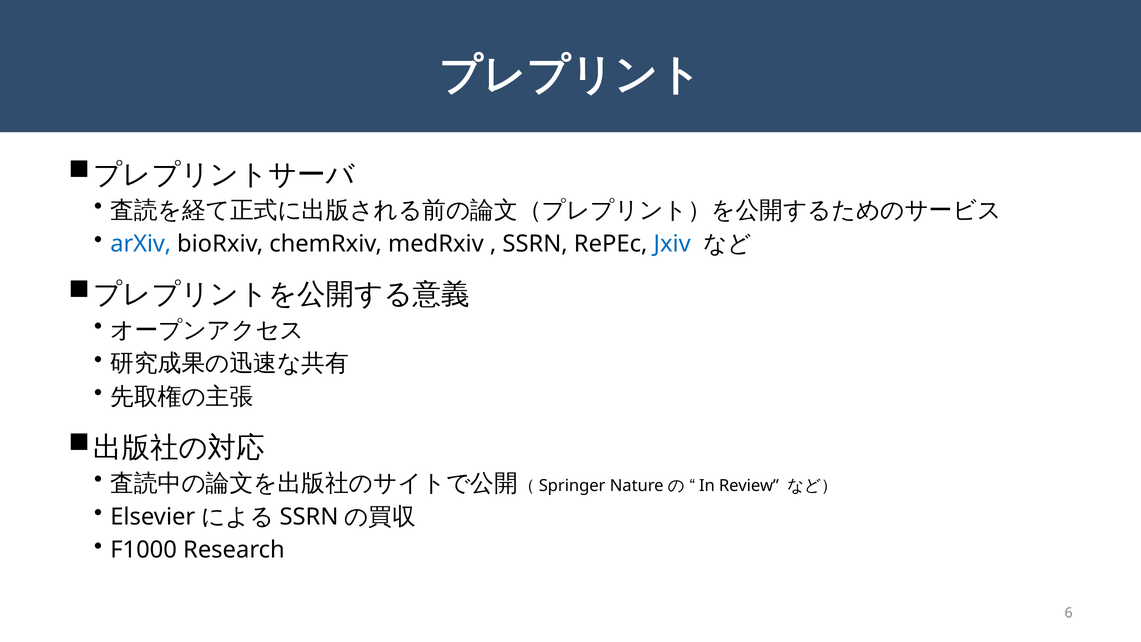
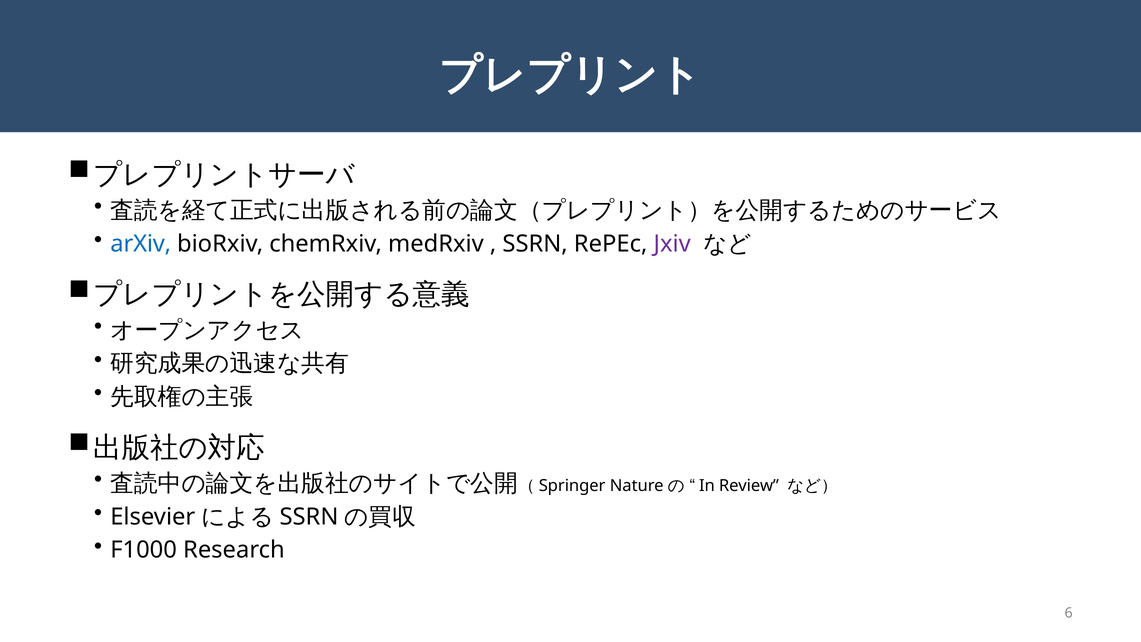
Jxiv colour: blue -> purple (672, 244)
